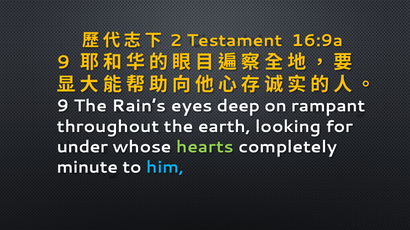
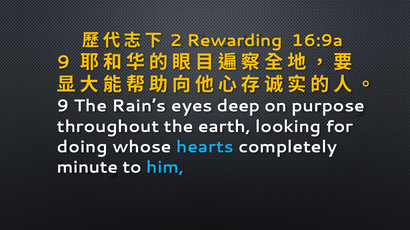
Testament: Testament -> Rewarding (235, 41)
rampant: rampant -> purpose (328, 106)
under: under -> doing (82, 147)
hearts colour: light green -> light blue (205, 147)
